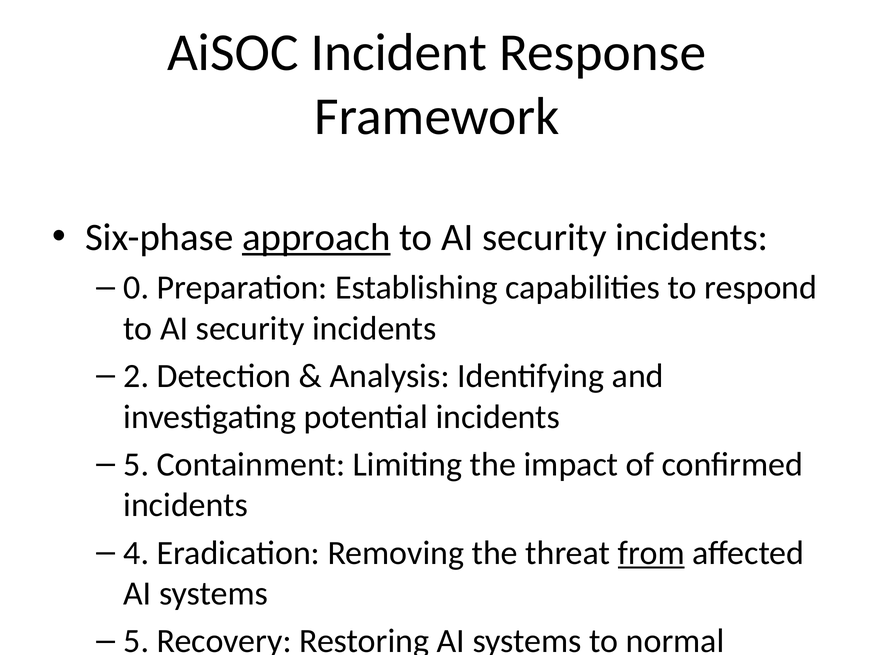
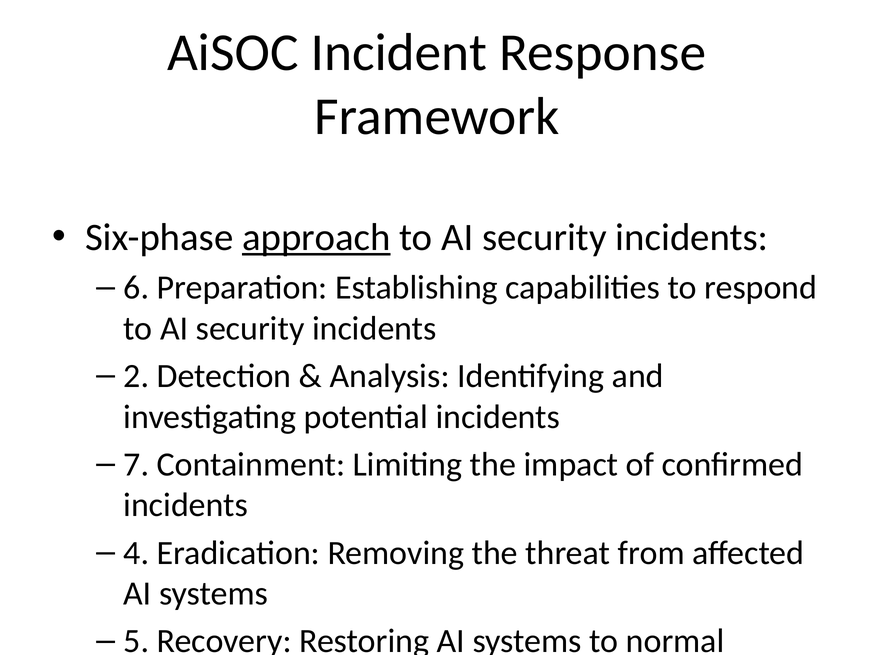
0: 0 -> 6 (136, 288)
5: 5 -> 7 (136, 465)
from underline: present -> none (651, 553)
